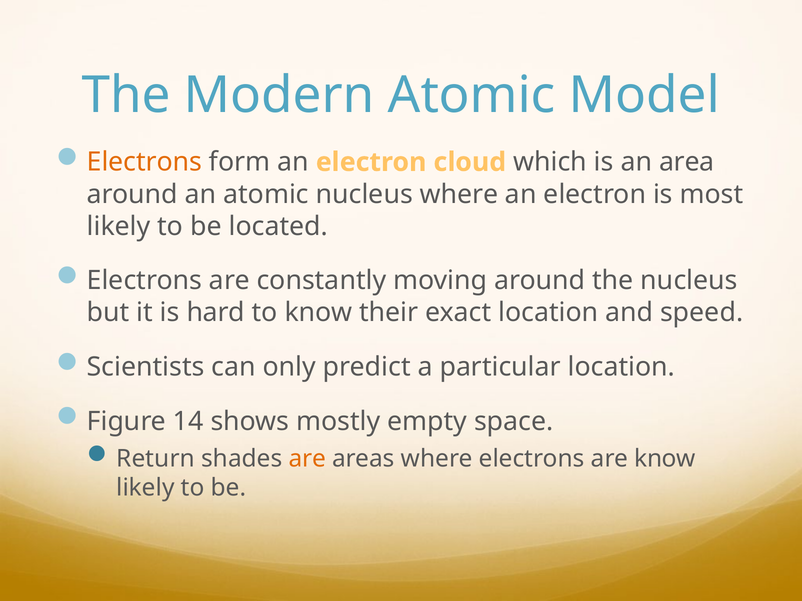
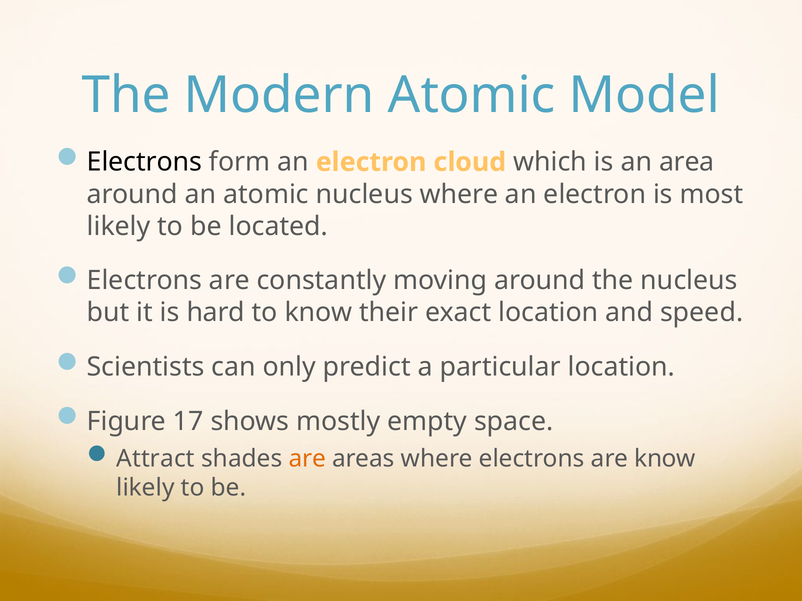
Electrons colour: orange -> black (145, 162)
14: 14 -> 17 (188, 422)
Return: Return -> Attract (156, 459)
